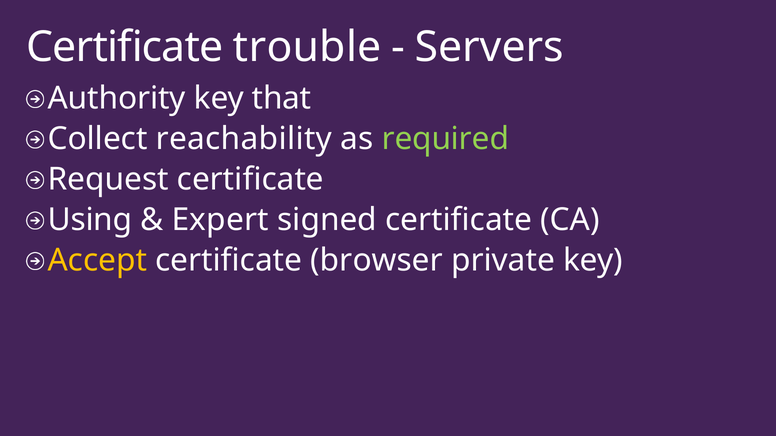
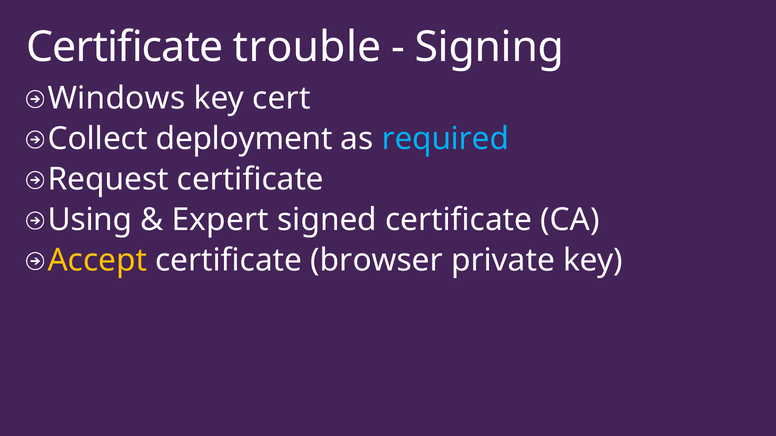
Servers: Servers -> Signing (489, 47)
Authority: Authority -> Windows (116, 98)
that: that -> cert (281, 98)
reachability: reachability -> deployment (244, 139)
required colour: light green -> light blue (445, 139)
